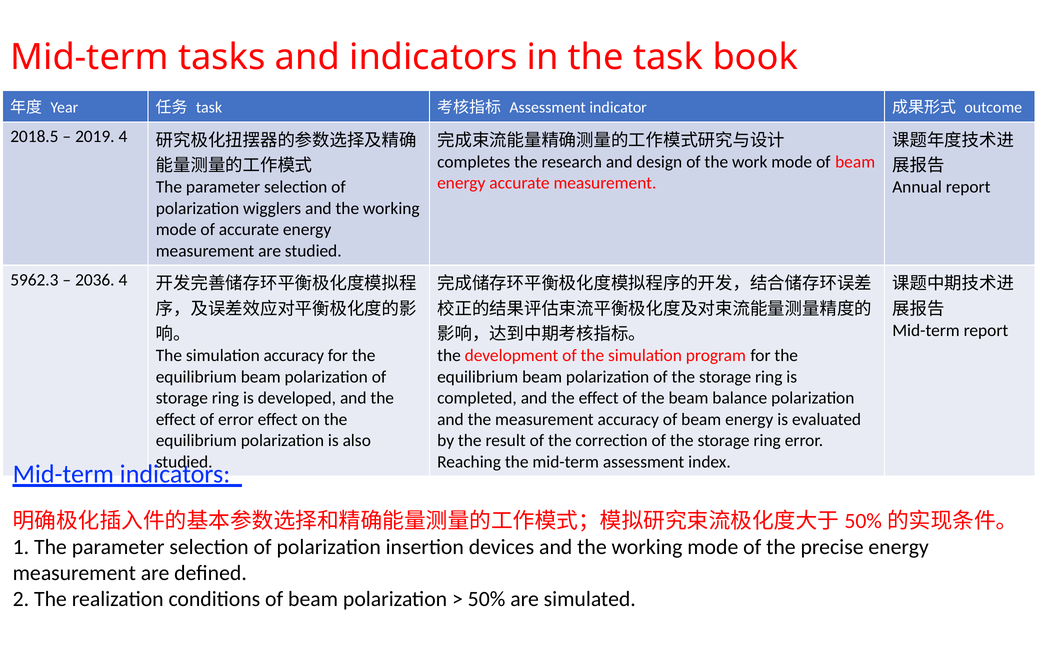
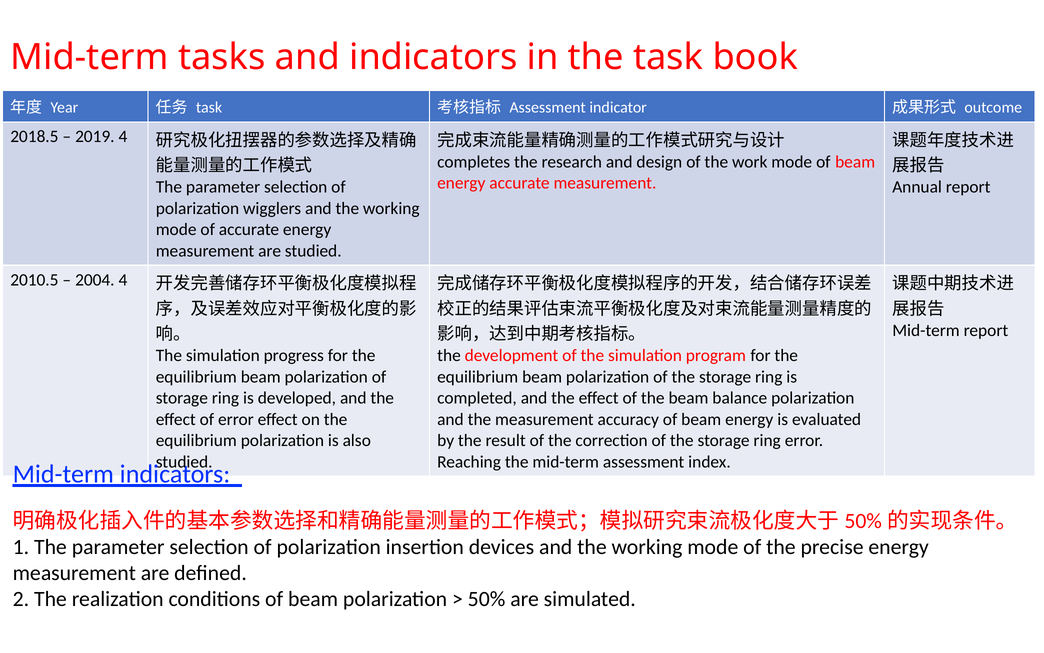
5962.3: 5962.3 -> 2010.5 (34, 280)
2036: 2036 -> 2004 (95, 280)
simulation accuracy: accuracy -> progress (294, 355)
